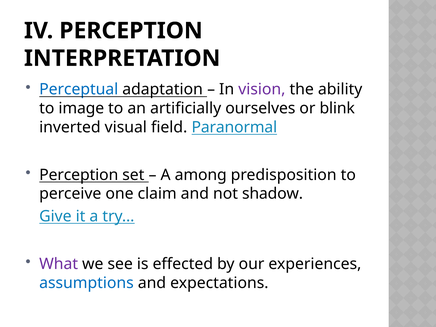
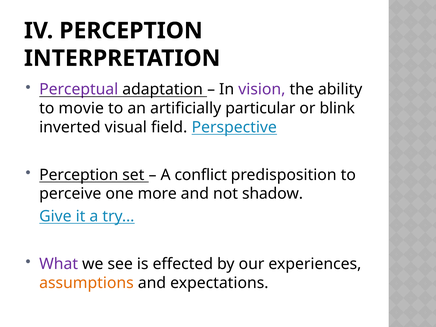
Perceptual colour: blue -> purple (79, 89)
image: image -> movie (81, 108)
ourselves: ourselves -> particular (260, 108)
Paranormal: Paranormal -> Perspective (234, 127)
among: among -> conflict (201, 175)
claim: claim -> more (157, 194)
assumptions colour: blue -> orange (86, 283)
